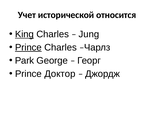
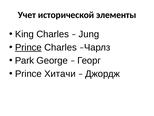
относится: относится -> элементы (116, 15)
King underline: present -> none (24, 34)
Доктор: Доктор -> Хитачи (60, 74)
